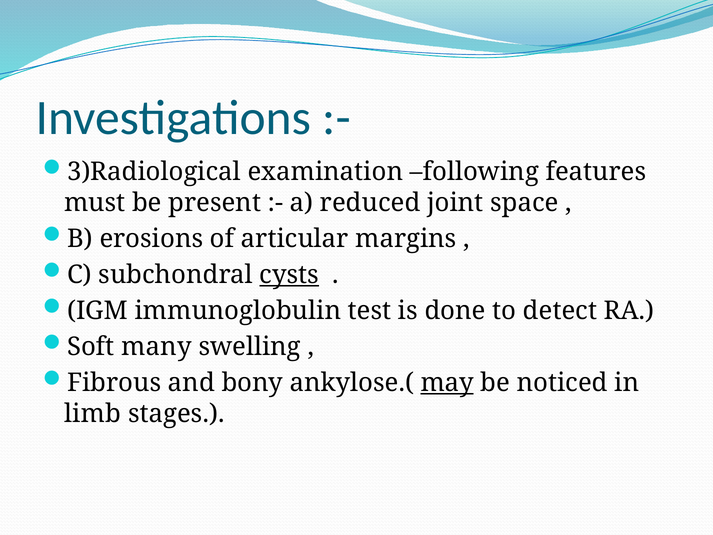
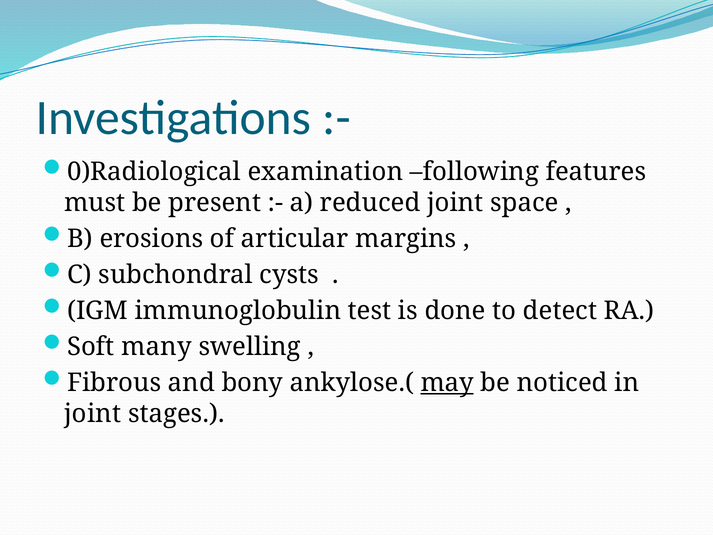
3)Radiological: 3)Radiological -> 0)Radiological (154, 172)
cysts underline: present -> none (289, 275)
limb: limb -> joint (93, 413)
